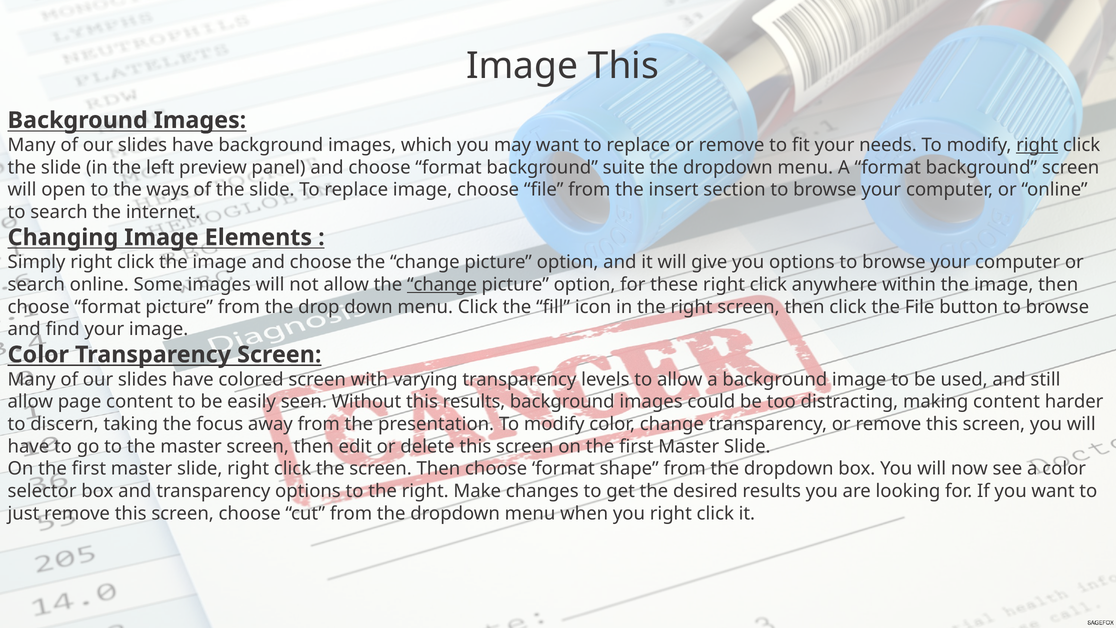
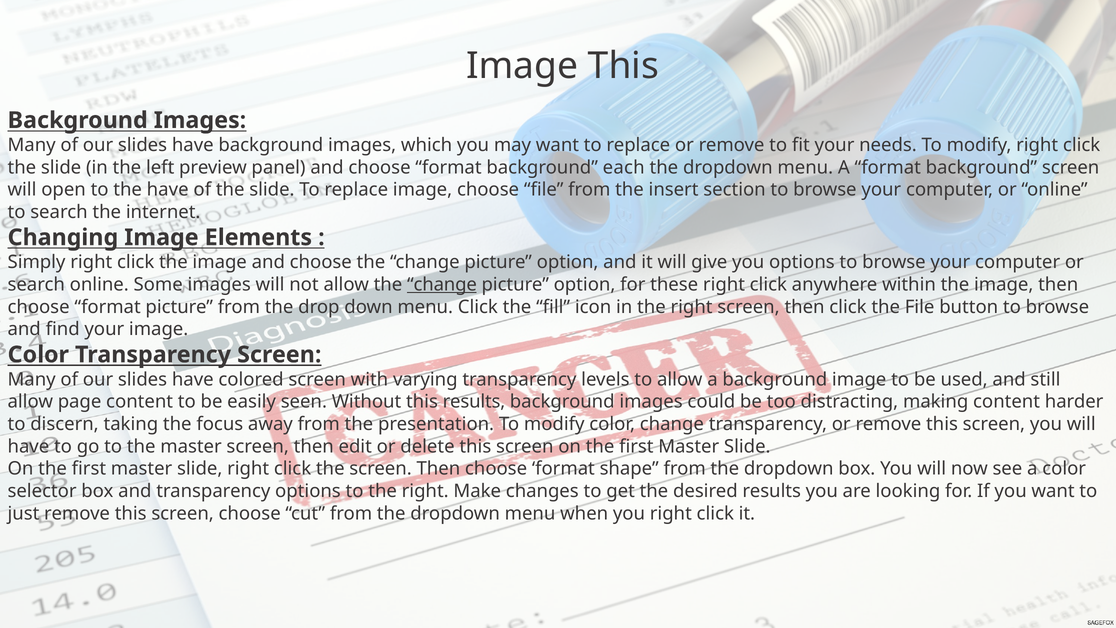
right underline: present -> none (1037, 145)
suite: suite -> each (624, 167)
the ways: ways -> have (168, 190)
